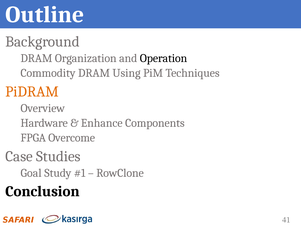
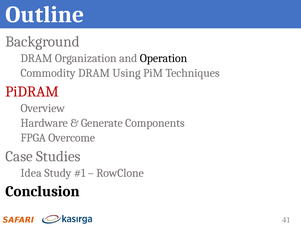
PiDRAM colour: orange -> red (32, 92)
Enhance: Enhance -> Generate (102, 123)
Goal: Goal -> Idea (31, 173)
